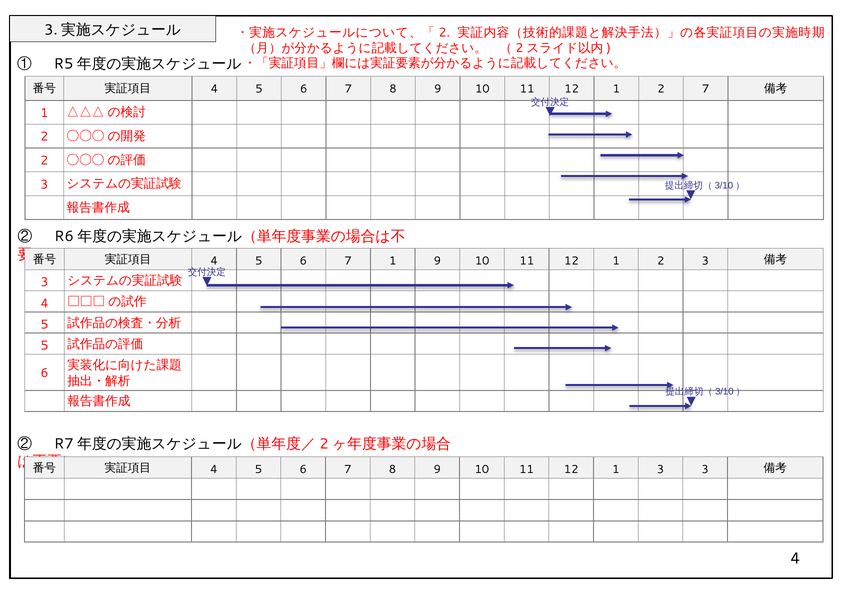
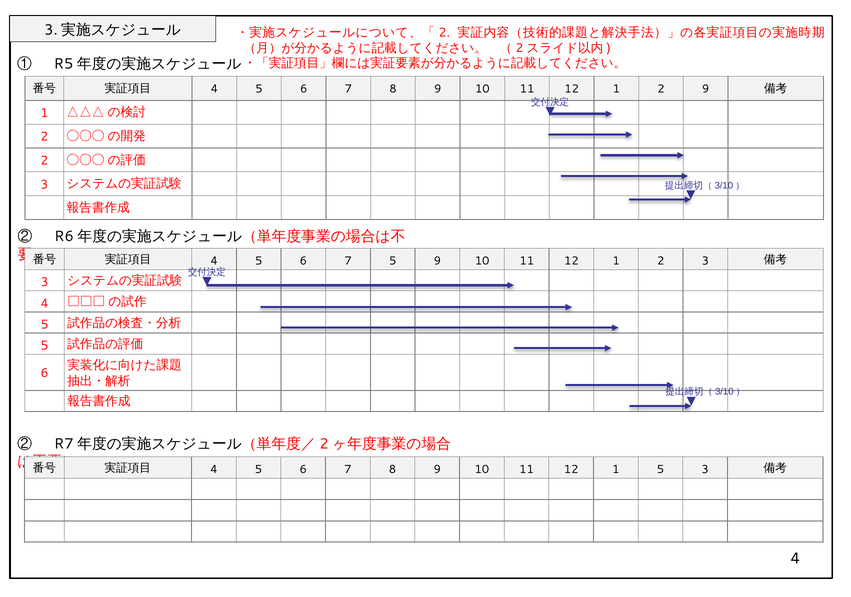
2 7: 7 -> 9 (706, 89)
7 1: 1 -> 5 (393, 261)
1 3: 3 -> 5 (660, 470)
